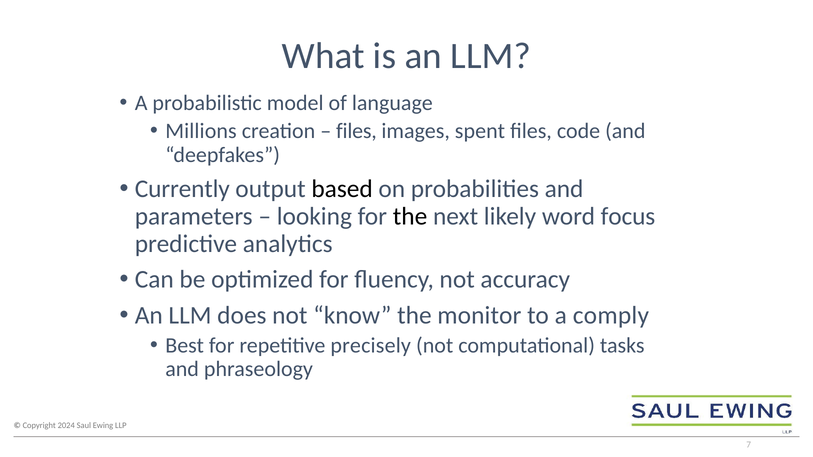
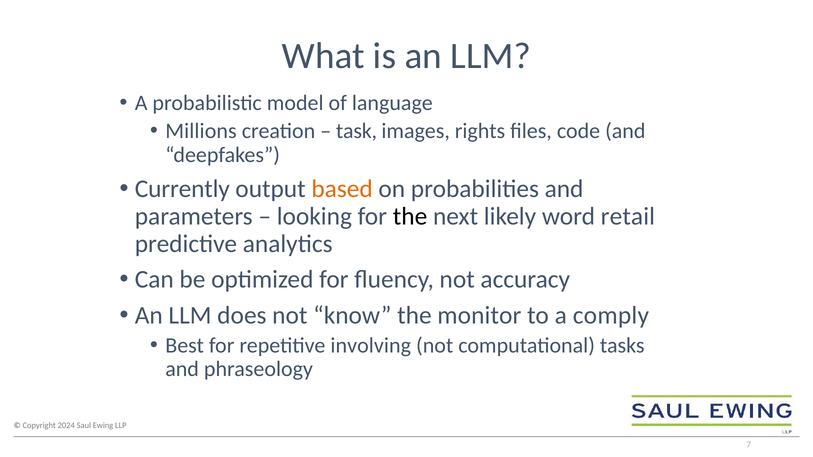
files: files -> task (356, 131)
spent: spent -> rights (480, 131)
based colour: black -> orange (342, 189)
focus: focus -> retail (628, 216)
precisely: precisely -> involving (371, 346)
